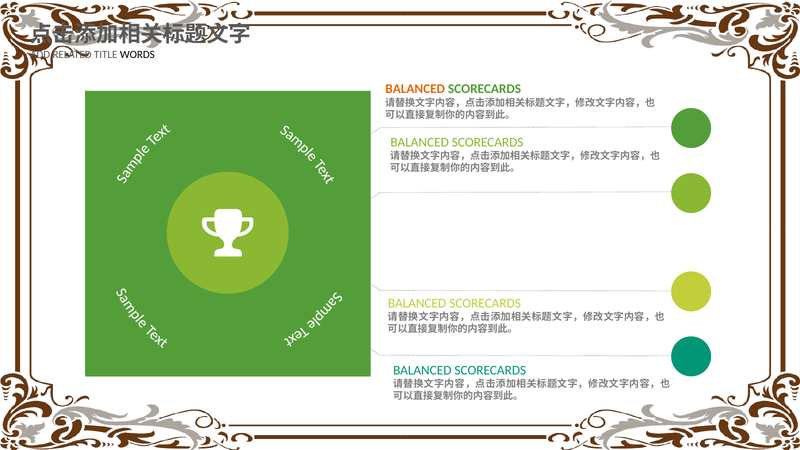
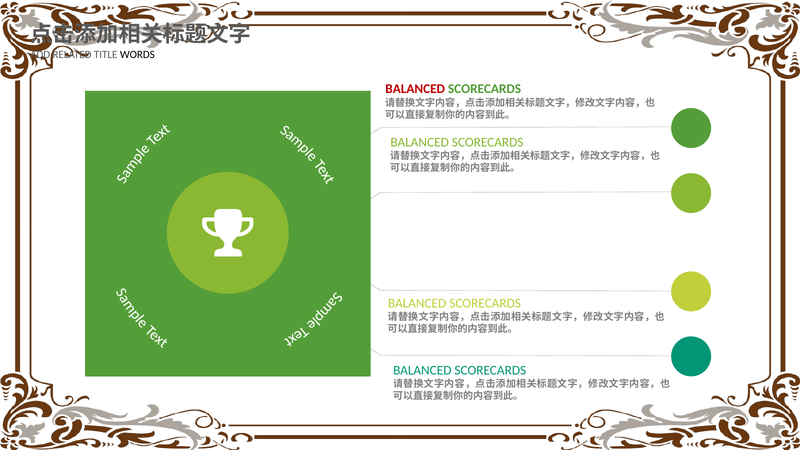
BALANCED colour: orange -> red (415, 89)
